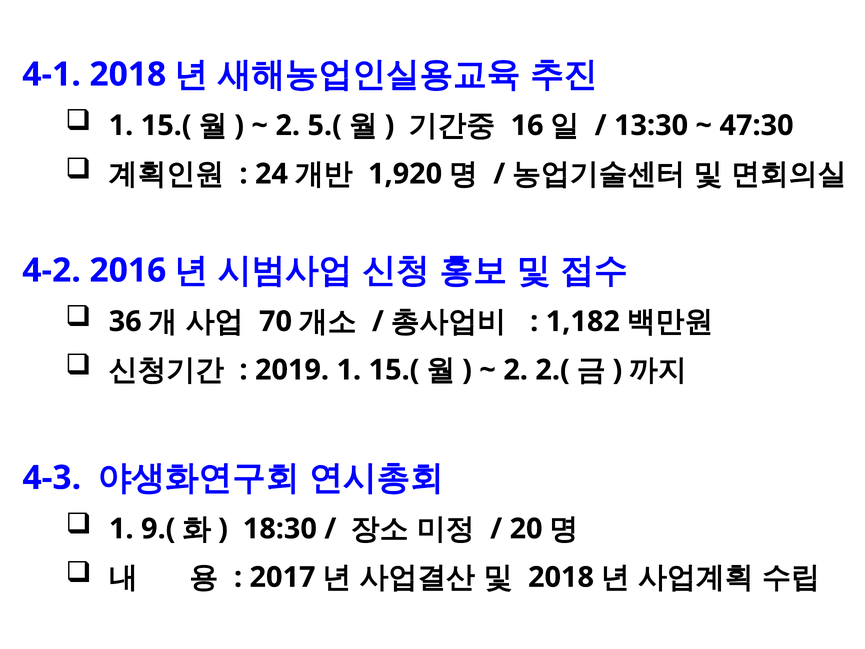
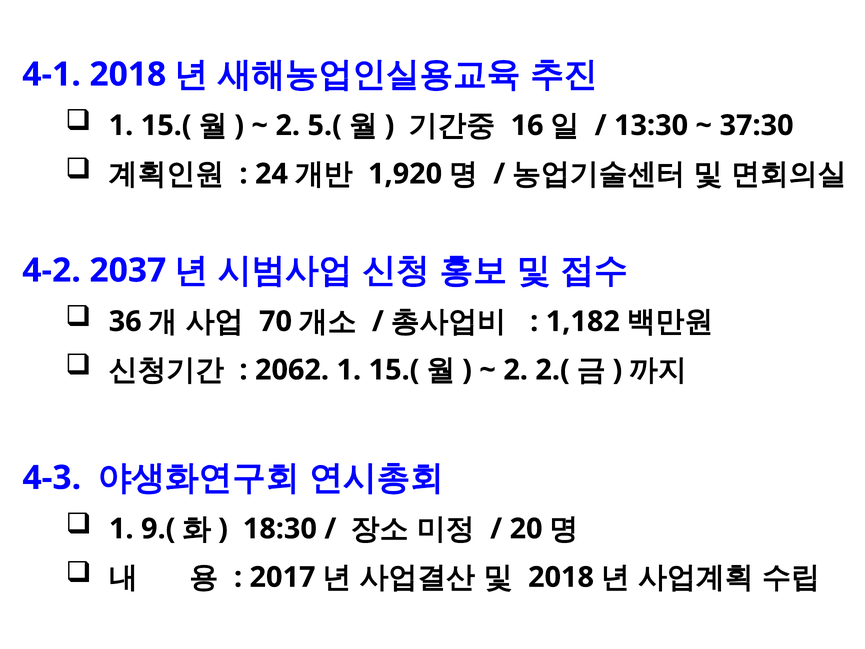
47:30: 47:30 -> 37:30 (757, 125)
2016: 2016 -> 2037 (128, 270)
2019: 2019 -> 2062 (292, 370)
